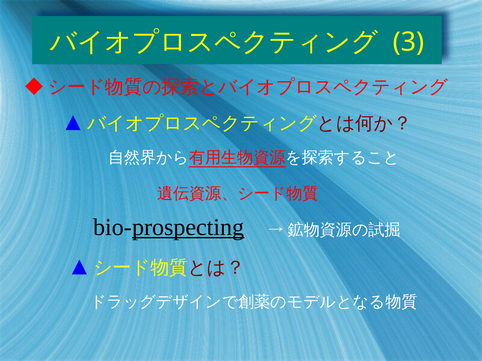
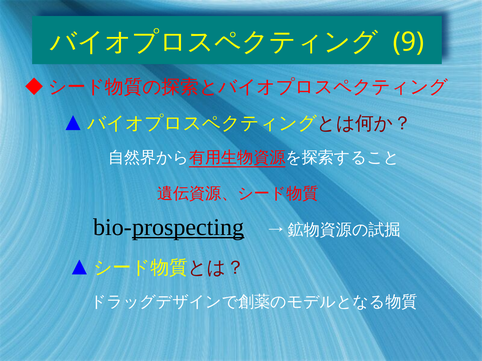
3: 3 -> 9 (408, 42)
